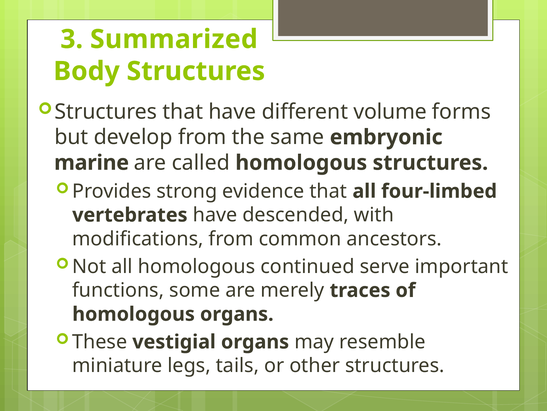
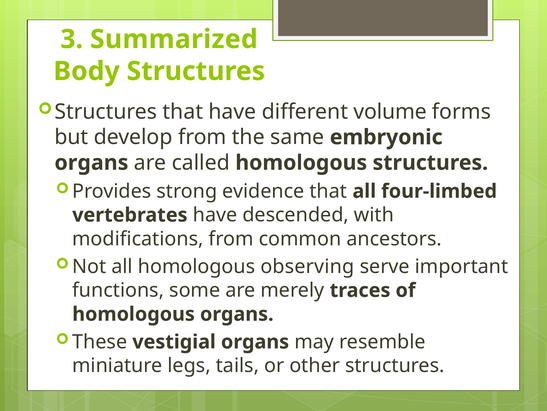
marine: marine -> organs (91, 162)
continued: continued -> observing (307, 266)
